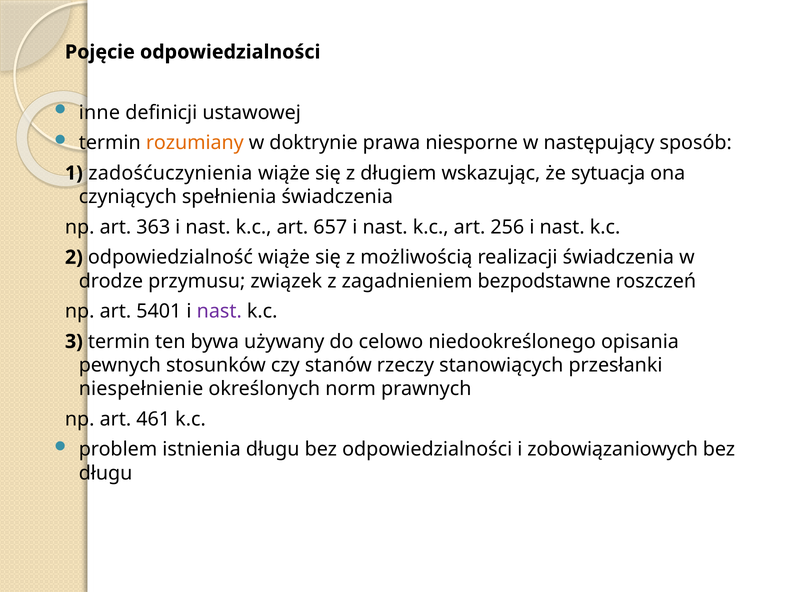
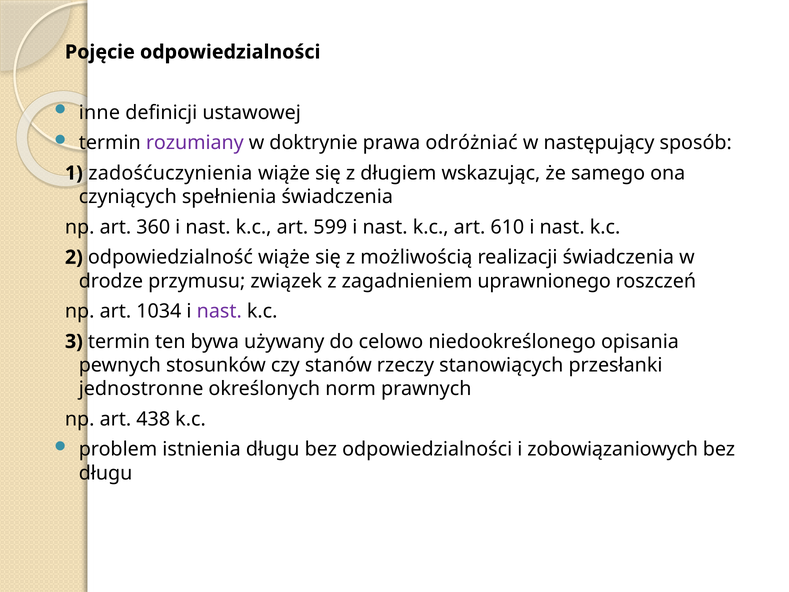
rozumiany colour: orange -> purple (195, 143)
niesporne: niesporne -> odróżniać (472, 143)
sytuacja: sytuacja -> samego (608, 173)
363: 363 -> 360 (153, 227)
657: 657 -> 599 (330, 227)
256: 256 -> 610 (507, 227)
bezpodstawne: bezpodstawne -> uprawnionego (544, 281)
5401: 5401 -> 1034 (159, 311)
niespełnienie: niespełnienie -> jednostronne (141, 389)
461: 461 -> 438 (153, 419)
